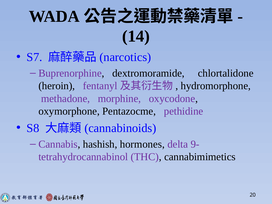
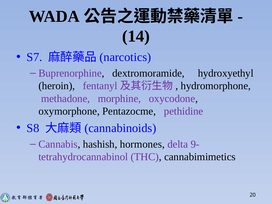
chlortalidone: chlortalidone -> hydroxyethyl (226, 73)
